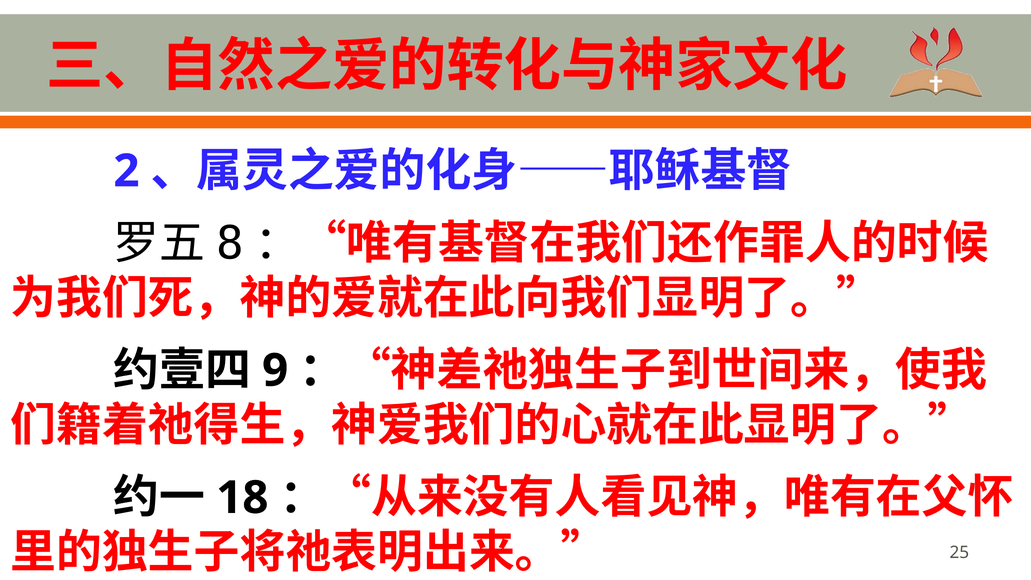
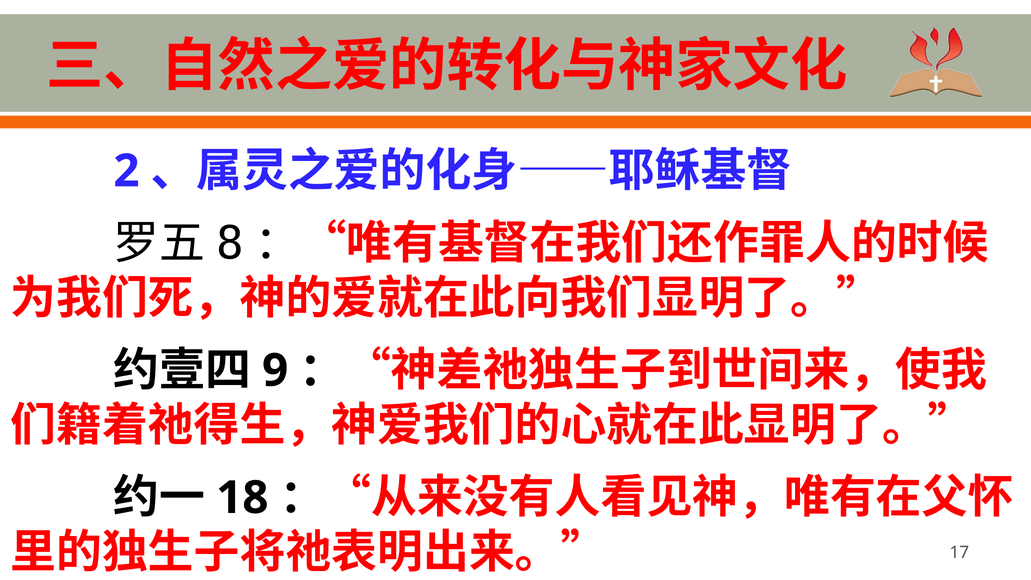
25: 25 -> 17 (959, 553)
